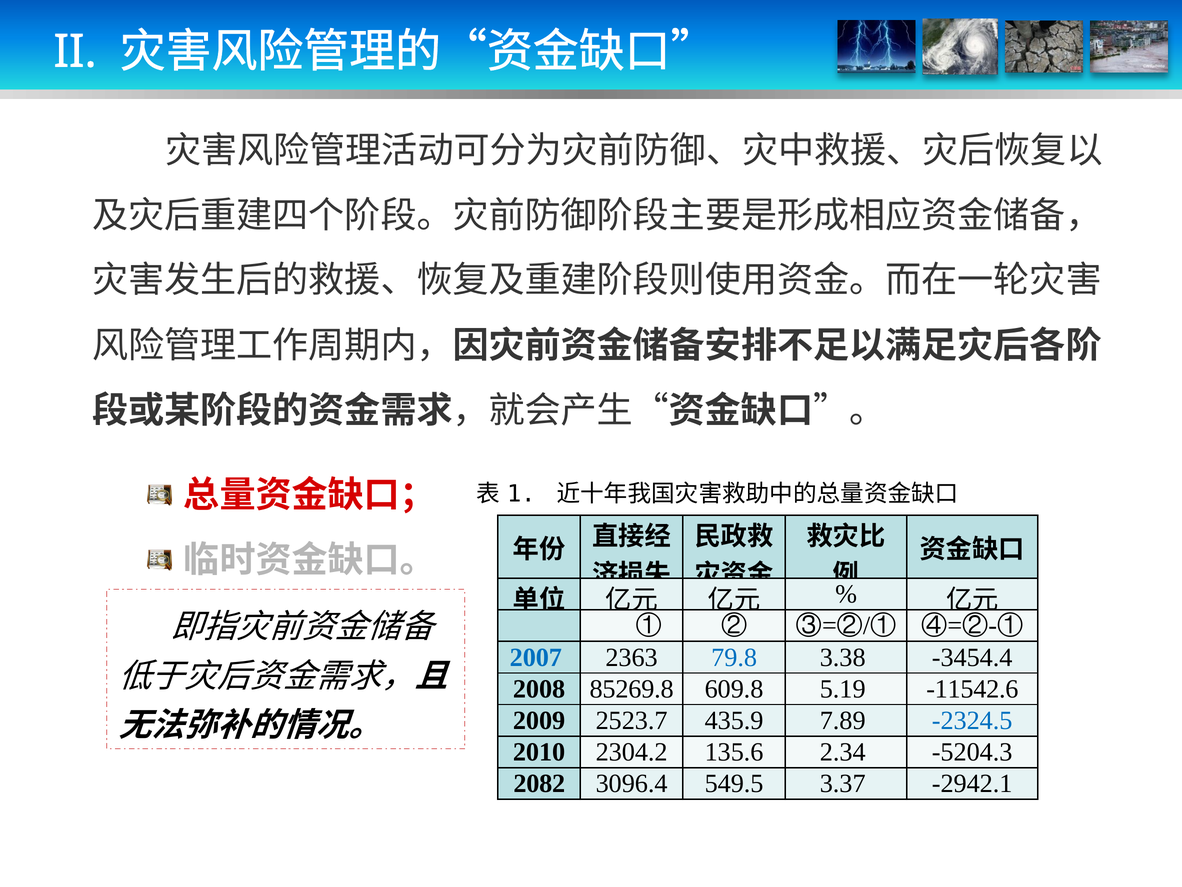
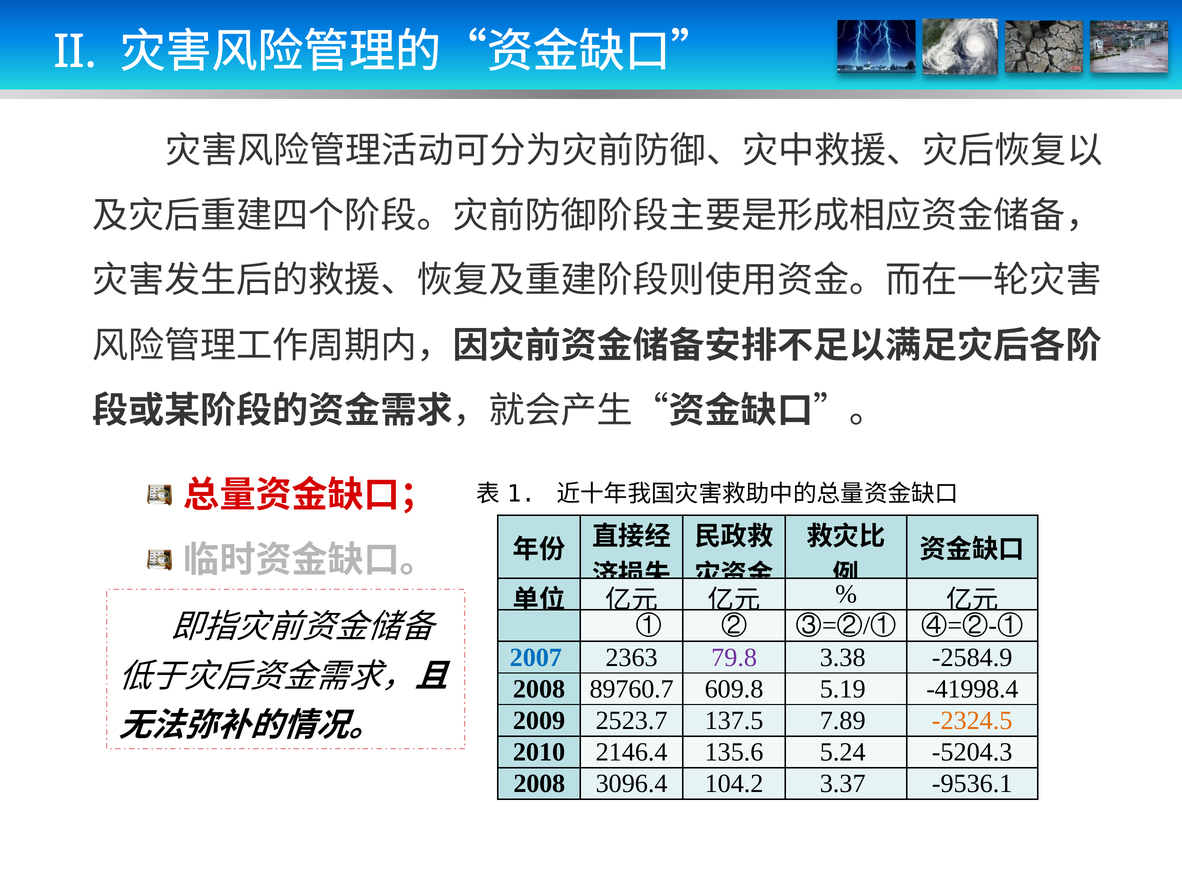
79.8 colour: blue -> purple (734, 657)
-3454.4: -3454.4 -> -2584.9 (972, 657)
85269.8: 85269.8 -> 89760.7 (632, 689)
-11542.6: -11542.6 -> -41998.4 (972, 689)
435.9: 435.9 -> 137.5 (734, 720)
-2324.5 colour: blue -> orange (972, 720)
2304.2: 2304.2 -> 2146.4 (632, 752)
2.34: 2.34 -> 5.24 (843, 752)
2082: 2082 -> 2008 (539, 783)
549.5: 549.5 -> 104.2 (734, 783)
-2942.1: -2942.1 -> -9536.1 (972, 783)
